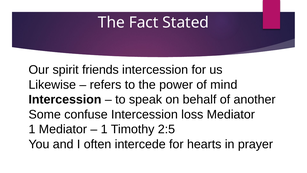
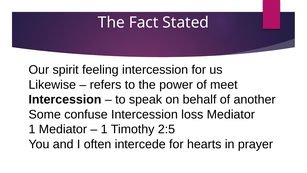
friends: friends -> feeling (100, 70)
mind: mind -> meet (224, 85)
